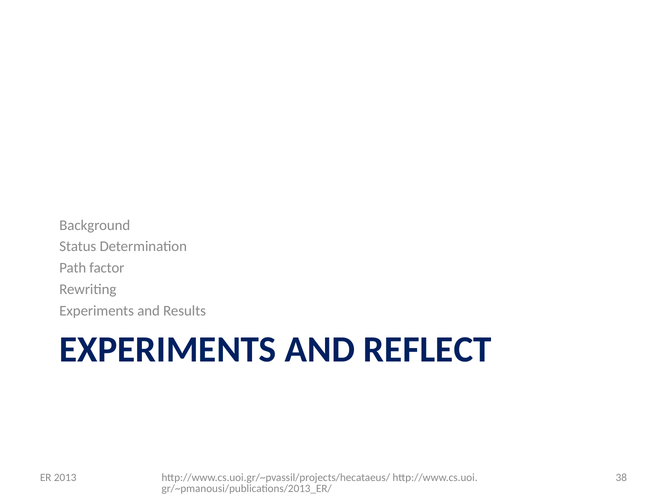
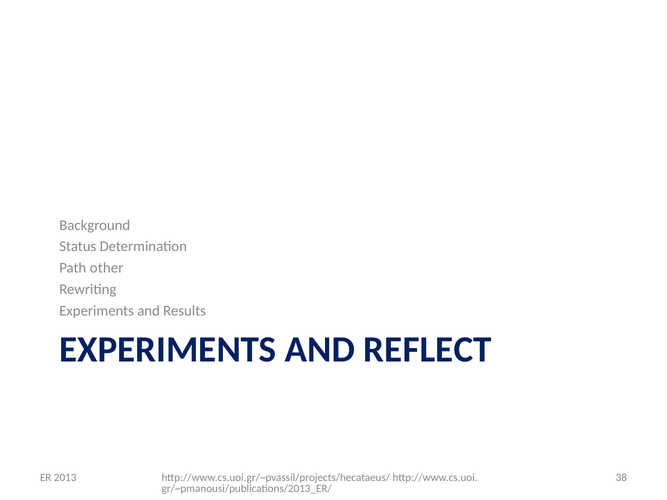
factor: factor -> other (107, 268)
